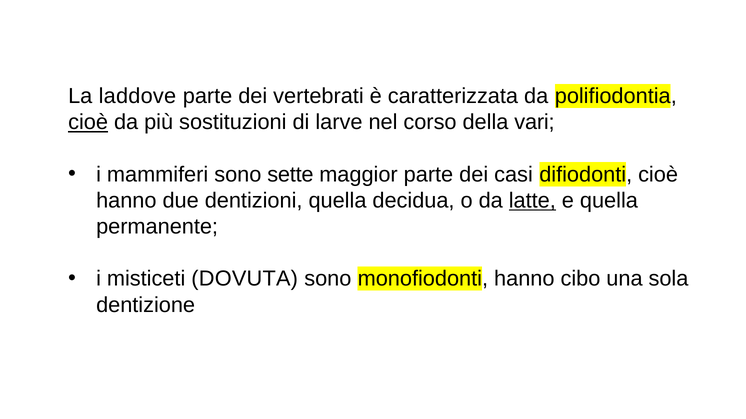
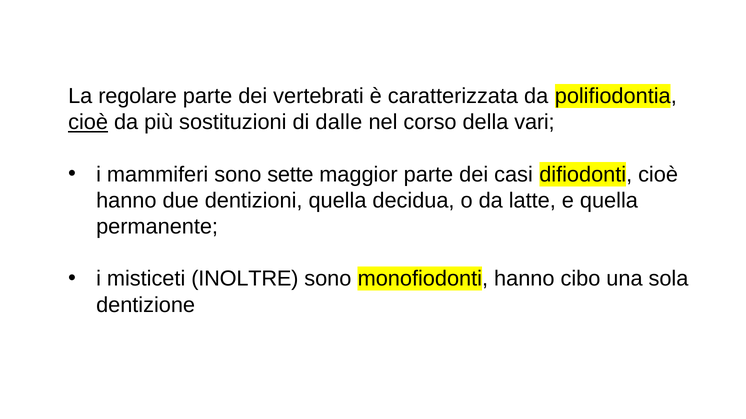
laddove: laddove -> regolare (138, 96)
larve: larve -> dalle (339, 122)
latte underline: present -> none (532, 201)
DOVUTA: DOVUTA -> INOLTRE (245, 279)
